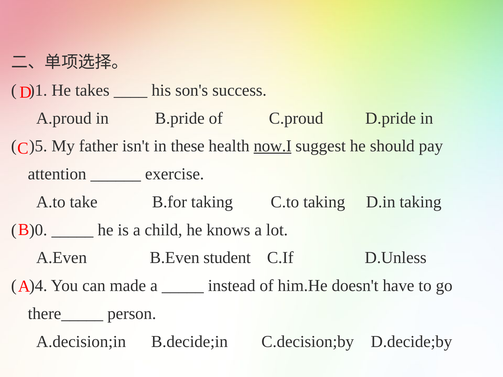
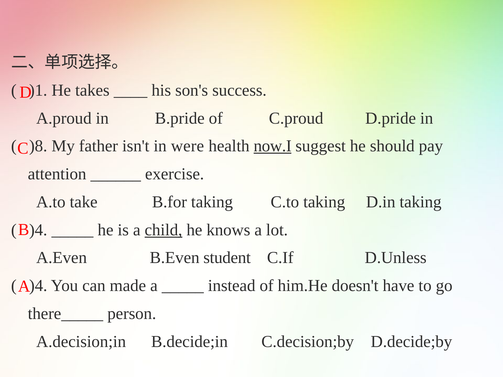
)5: )5 -> )8 (38, 146)
these: these -> were (188, 146)
)0: )0 -> )4 (38, 230)
child underline: none -> present (163, 230)
